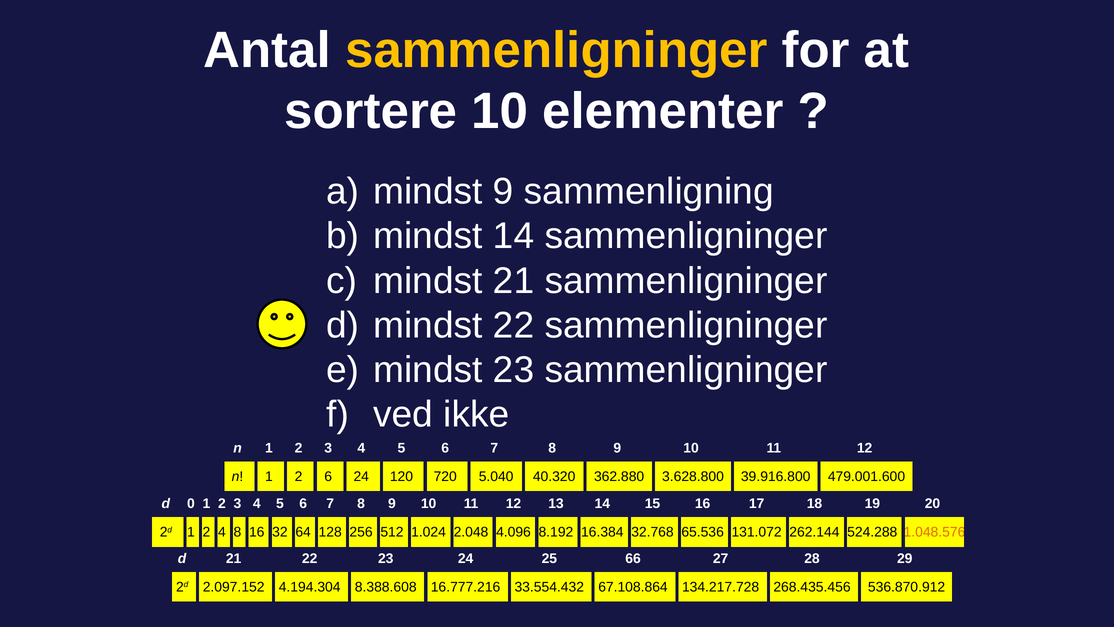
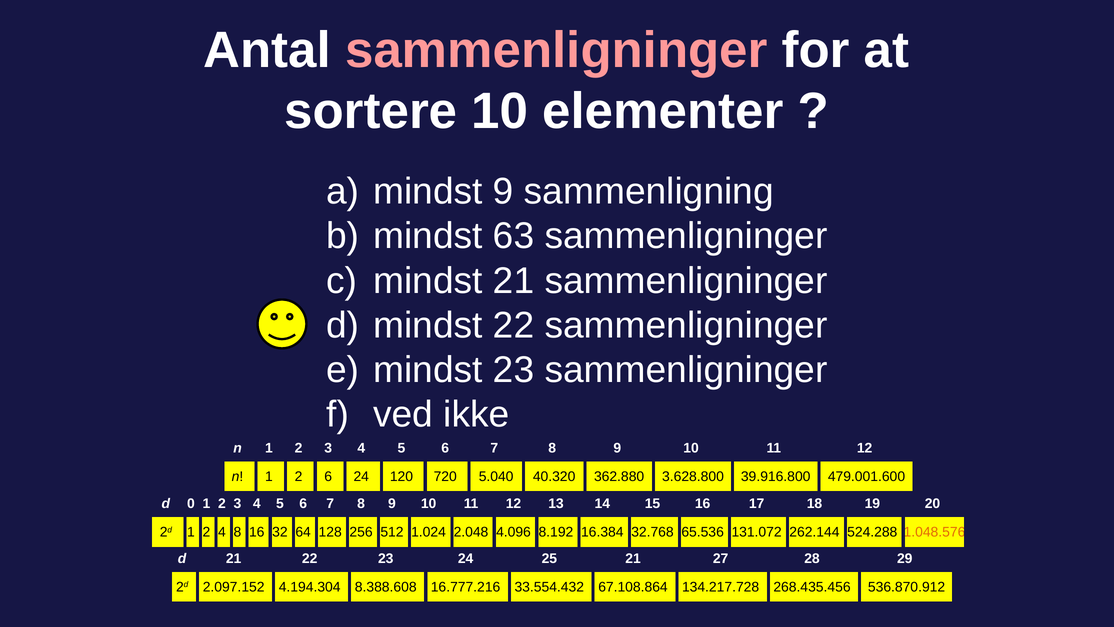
sammenligninger colour: yellow -> pink (556, 50)
mindst 14: 14 -> 63 (514, 236)
25 66: 66 -> 21 (633, 558)
